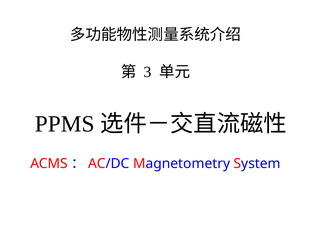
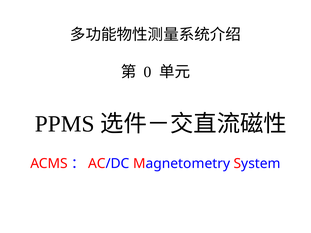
3: 3 -> 0 (148, 72)
